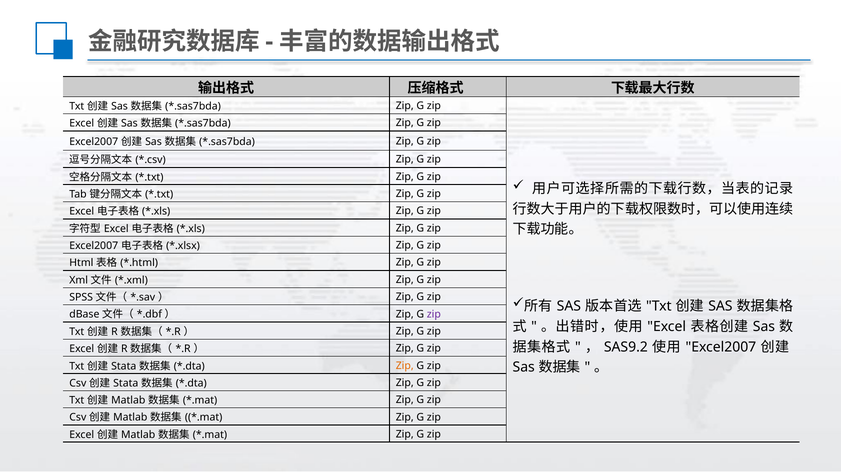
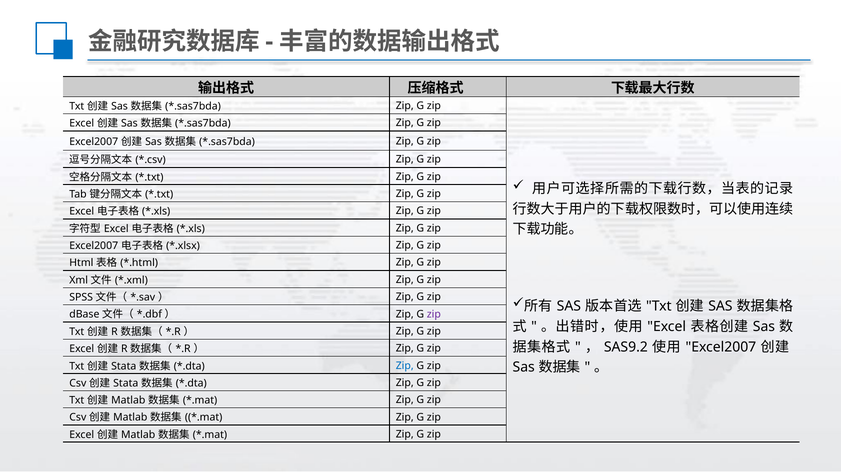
Zip colour: orange -> blue (405, 366)
